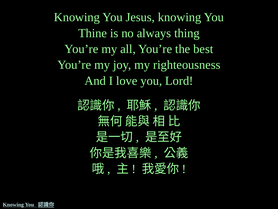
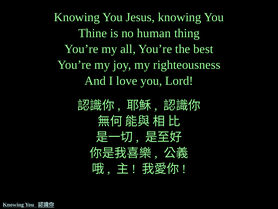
always: always -> human (154, 33)
